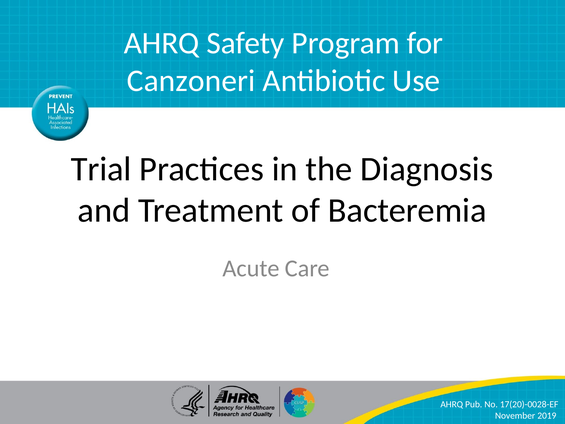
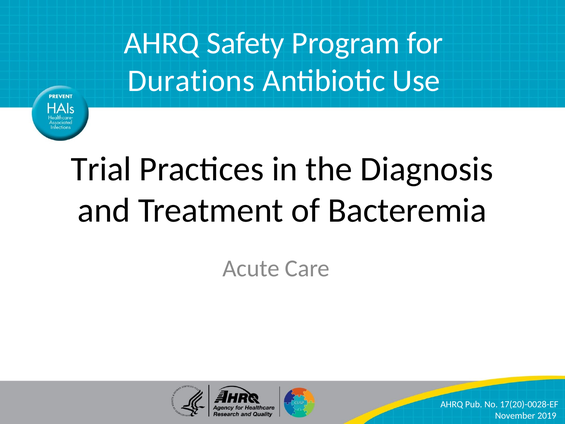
Canzoneri: Canzoneri -> Durations (191, 81)
